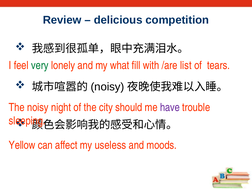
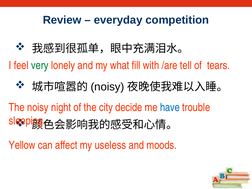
delicious: delicious -> everyday (118, 20)
list: list -> tell (186, 65)
should: should -> decide (129, 107)
have colour: purple -> blue (170, 107)
